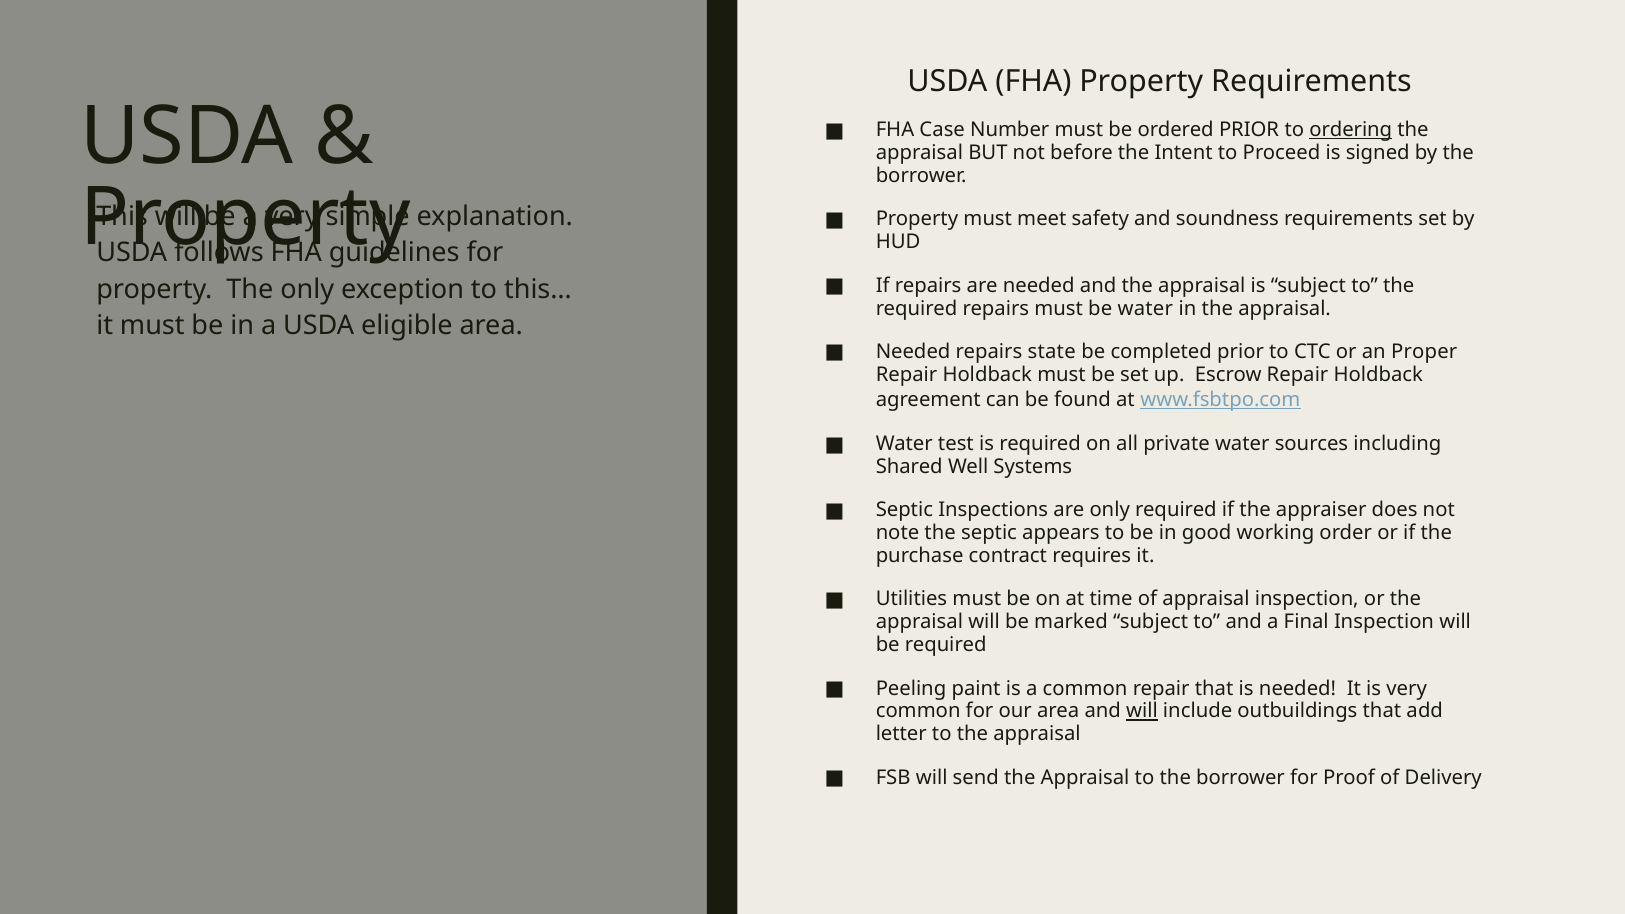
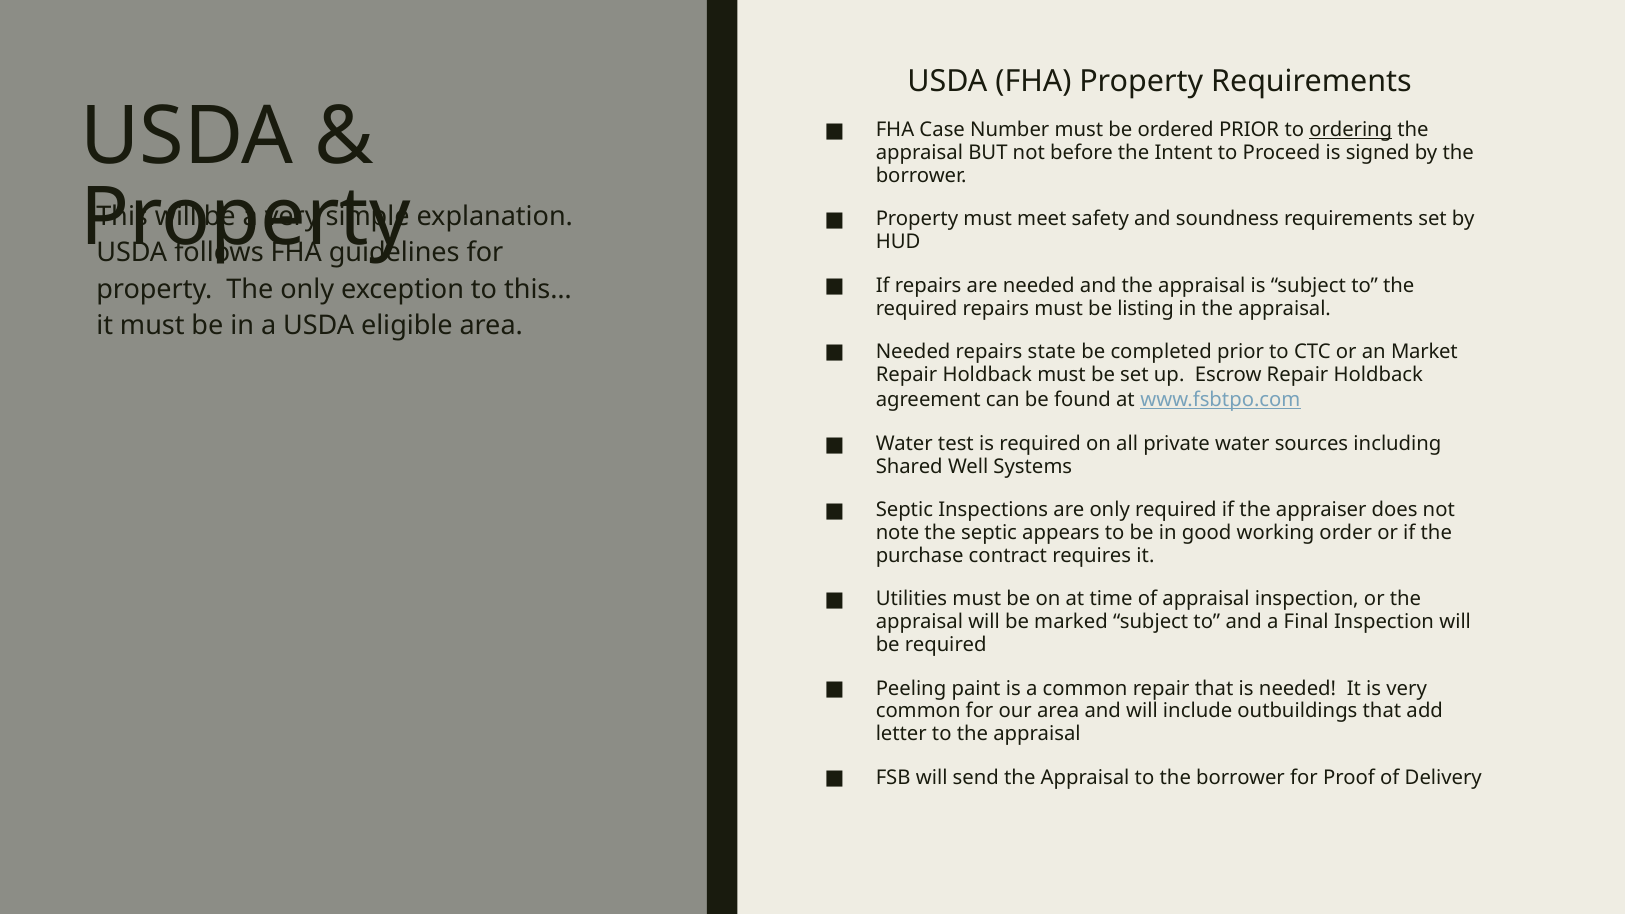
be water: water -> listing (1146, 308)
Proper: Proper -> Market (1424, 352)
will underline: present -> none (1142, 711)
